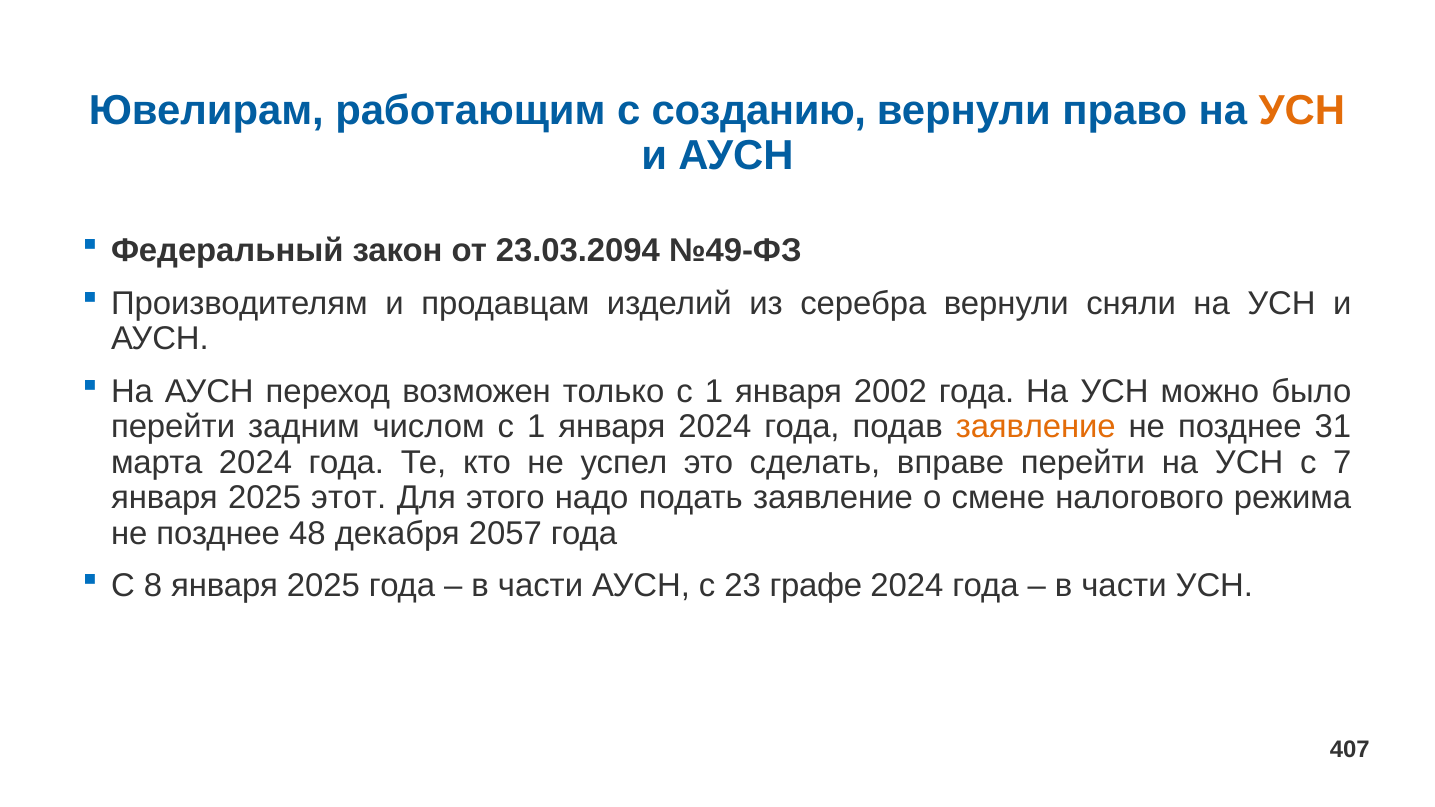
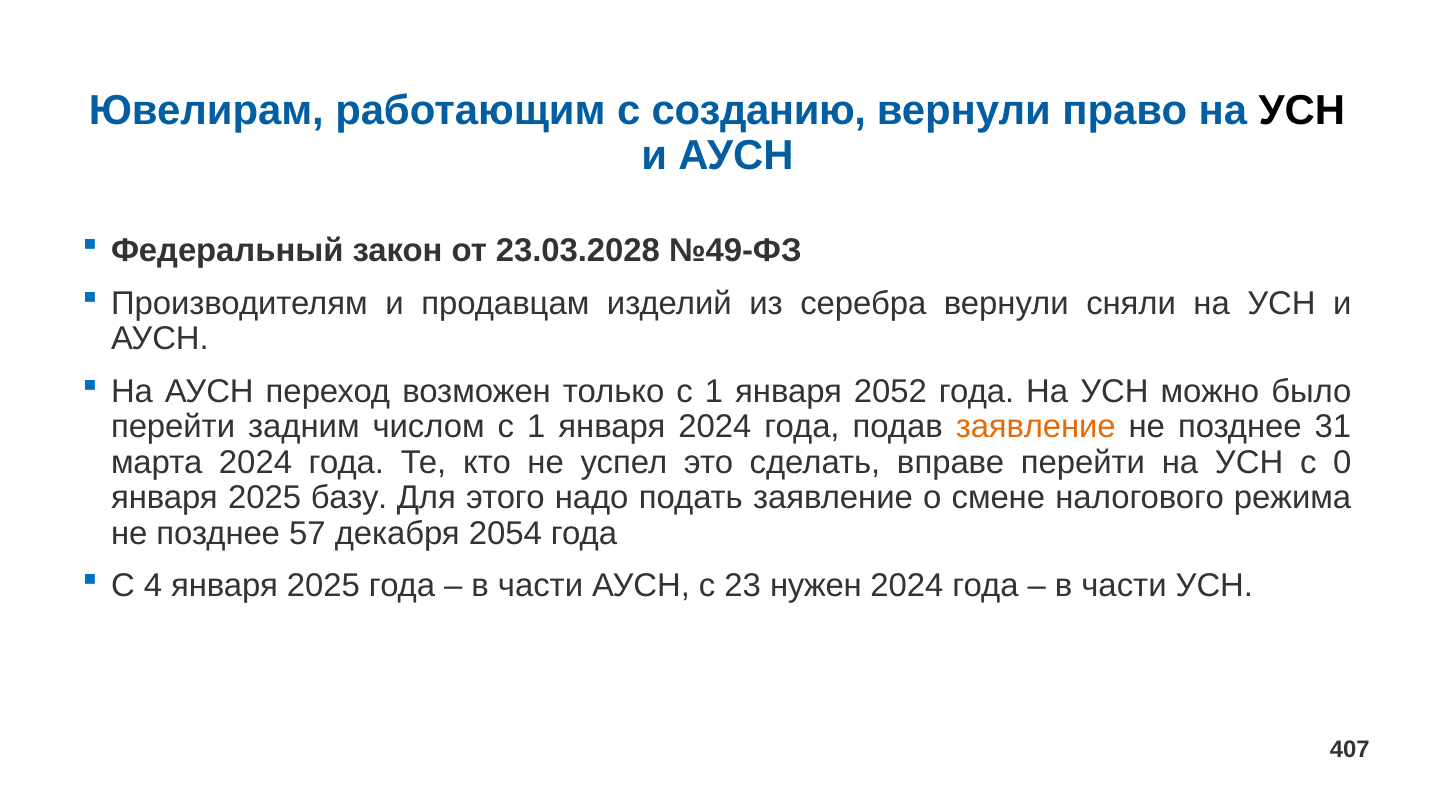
УСН colour: orange -> black (1302, 111)
23.03.2094: 23.03.2094 -> 23.03.2028 (578, 251)
2002: 2002 -> 2052 (890, 391)
7: 7 -> 0 (1342, 462)
этот: этот -> базу (349, 498)
48: 48 -> 57 (307, 533)
2057: 2057 -> 2054 (505, 533)
8: 8 -> 4 (153, 586)
графе: графе -> нужен (816, 586)
